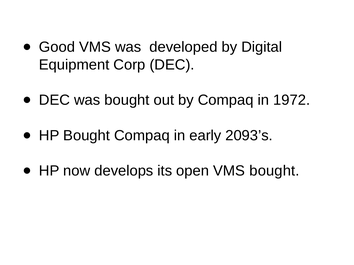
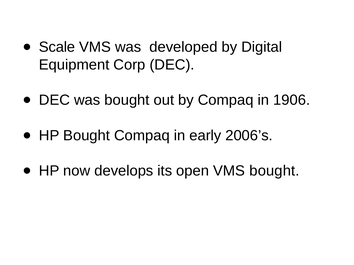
Good: Good -> Scale (57, 47)
1972: 1972 -> 1906 (292, 100)
2093’s: 2093’s -> 2006’s (249, 136)
